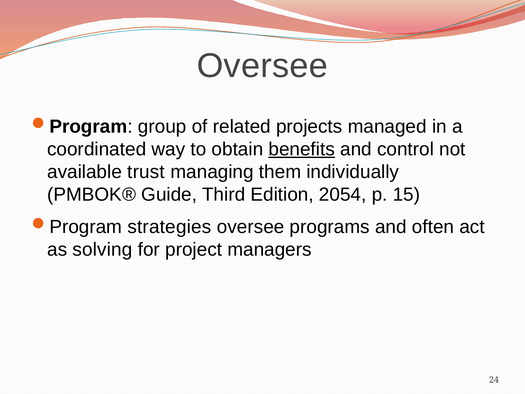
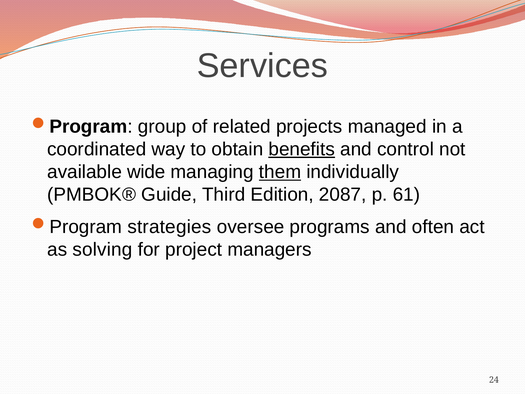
Oversee: Oversee -> Services (262, 66)
trust: trust -> wide (146, 172)
them underline: none -> present (280, 172)
2054: 2054 -> 2087 (343, 195)
15: 15 -> 61 (406, 195)
